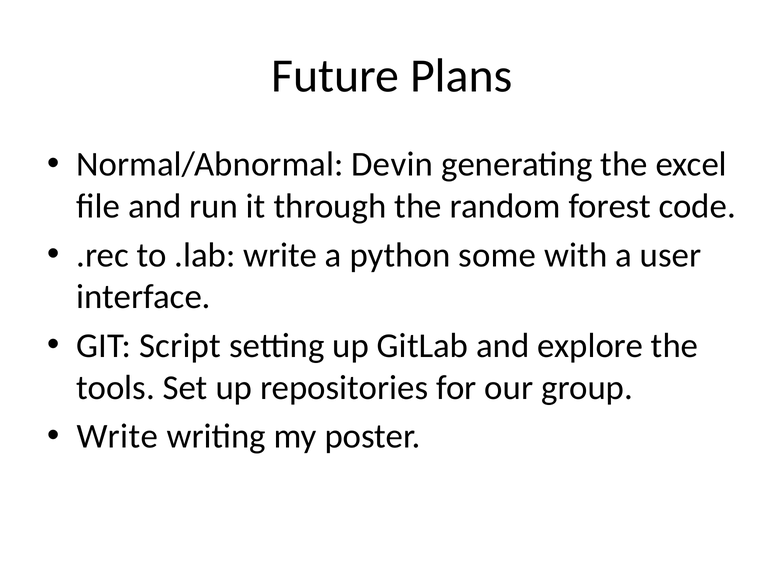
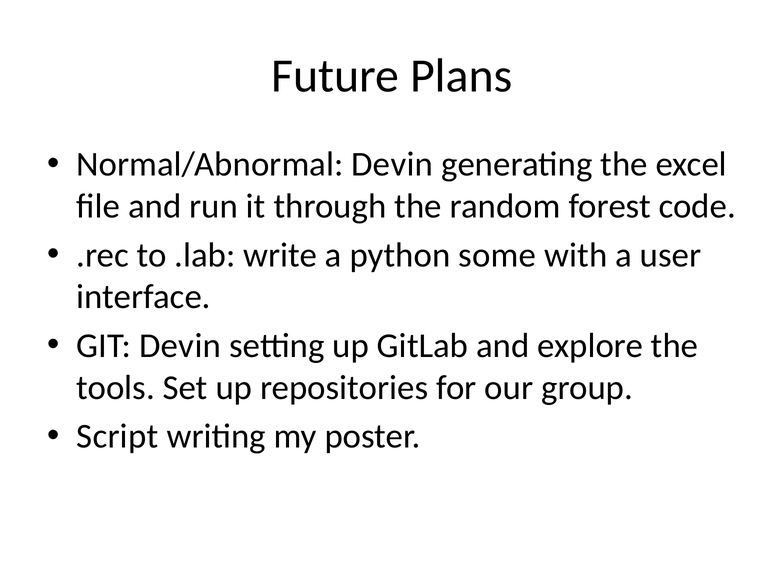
GIT Script: Script -> Devin (180, 346)
Write: Write -> Script (117, 436)
